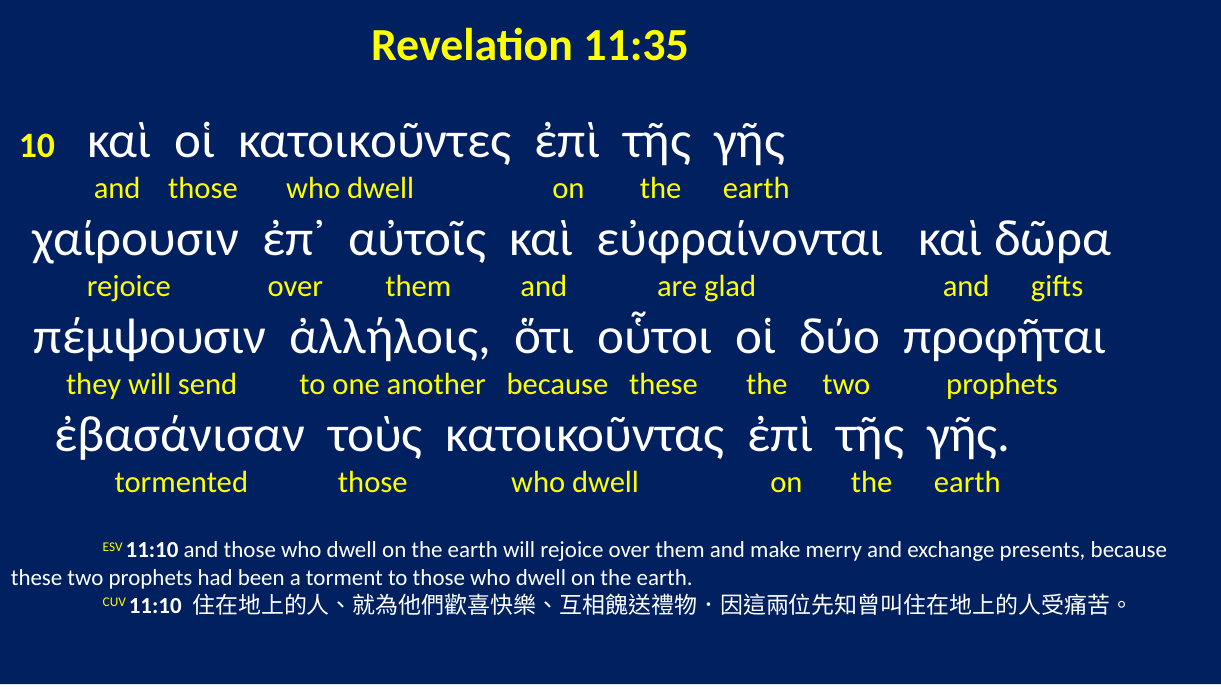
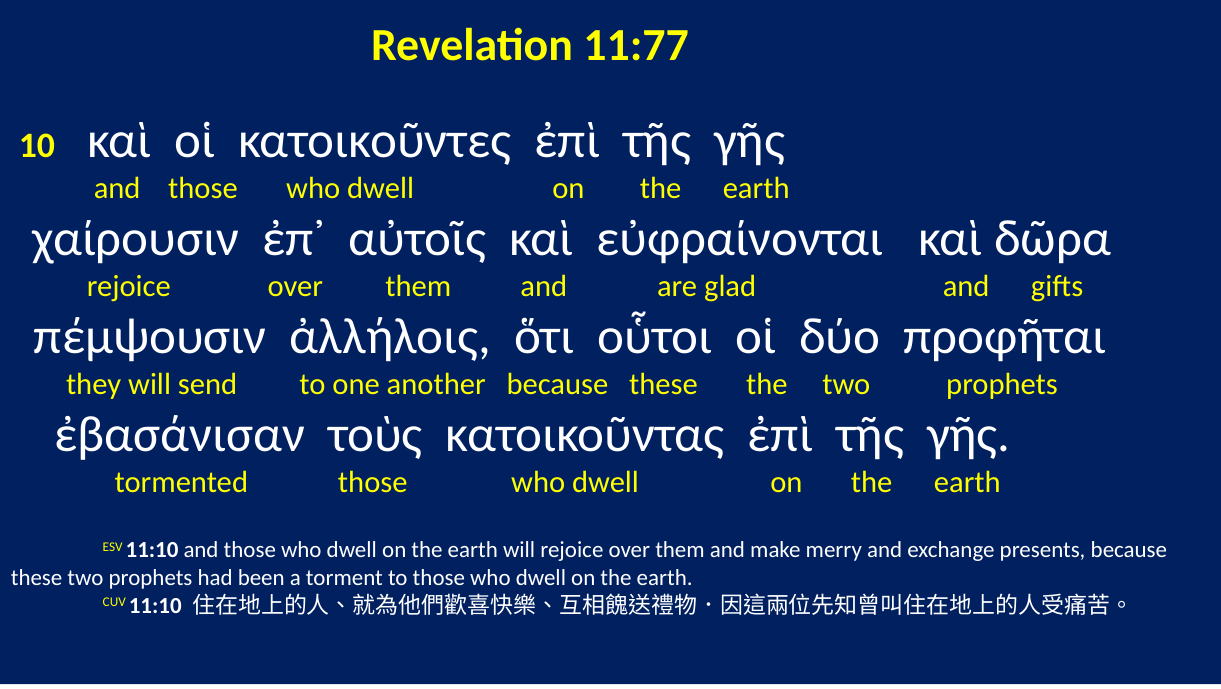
11:35: 11:35 -> 11:77 (636, 45)
